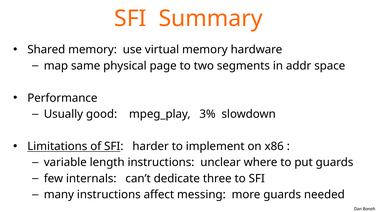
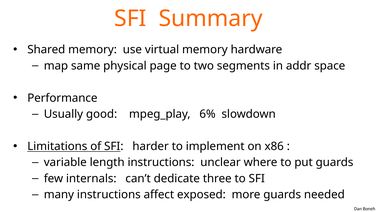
3%: 3% -> 6% (208, 114)
messing: messing -> exposed (201, 195)
